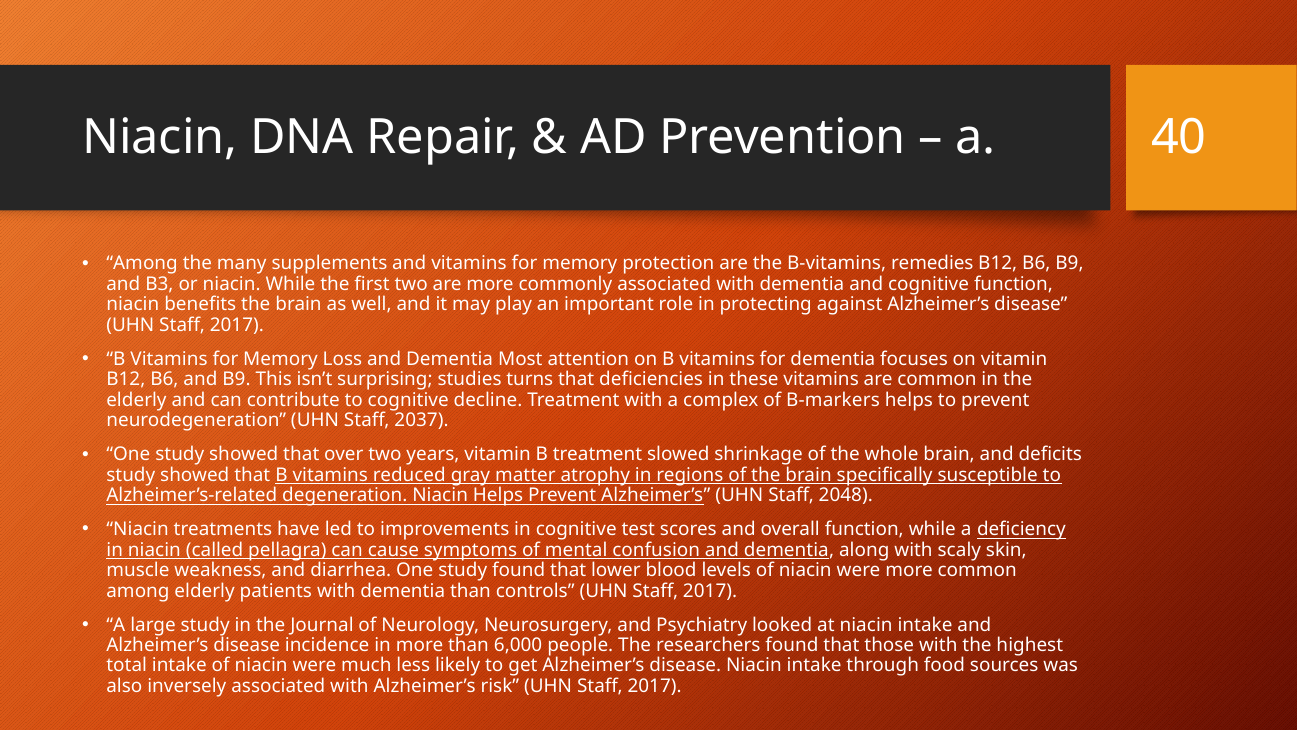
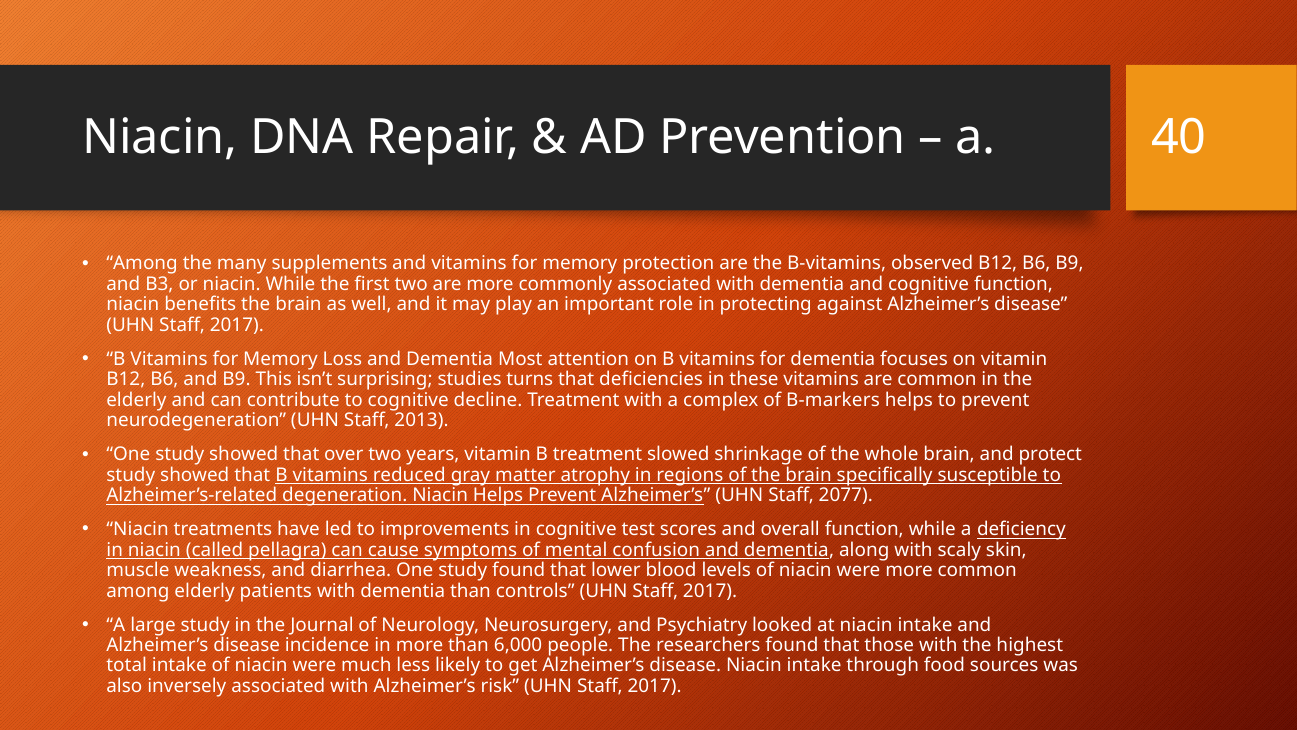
remedies: remedies -> observed (932, 264)
2037: 2037 -> 2013 (422, 420)
deficits: deficits -> protect (1050, 454)
2048: 2048 -> 2077 (846, 495)
